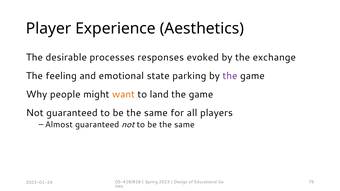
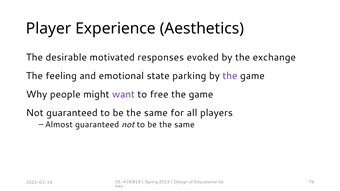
processes: processes -> motivated (112, 57)
want colour: orange -> purple (123, 94)
land: land -> free (159, 94)
